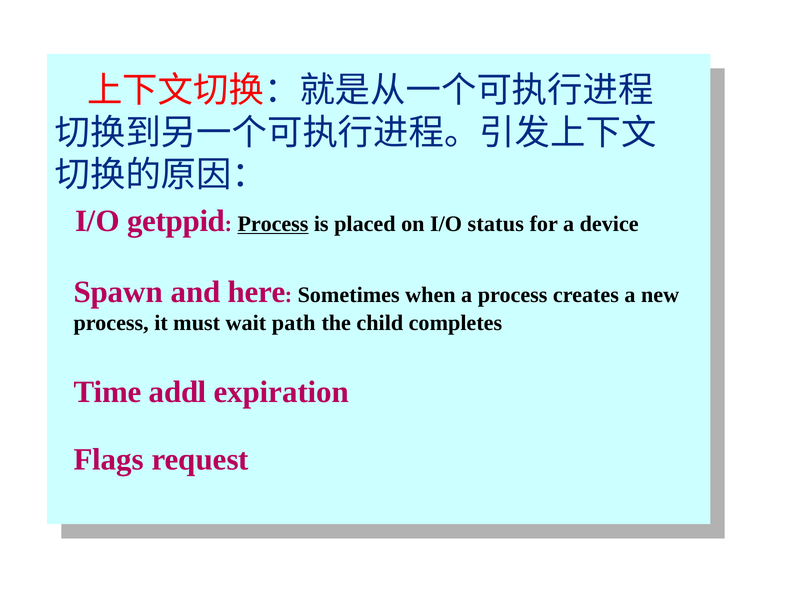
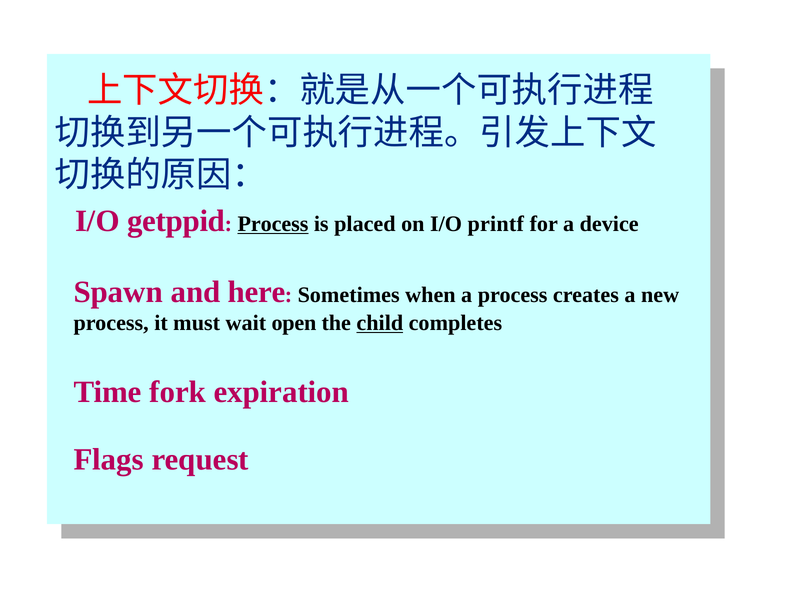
status: status -> printf (496, 224)
path: path -> open (294, 323)
child underline: none -> present (380, 323)
addl: addl -> fork (178, 392)
